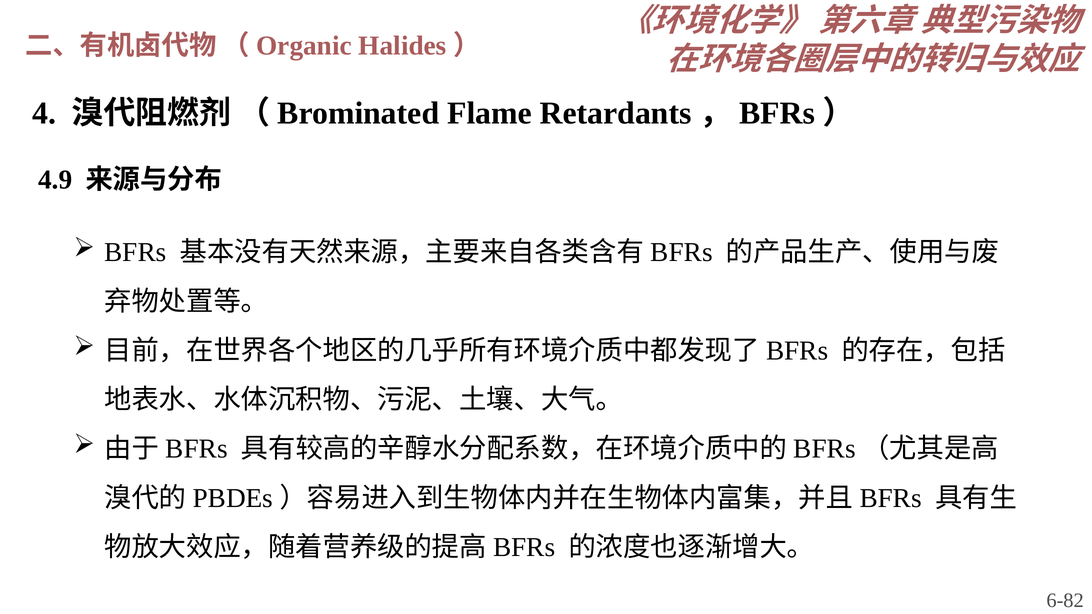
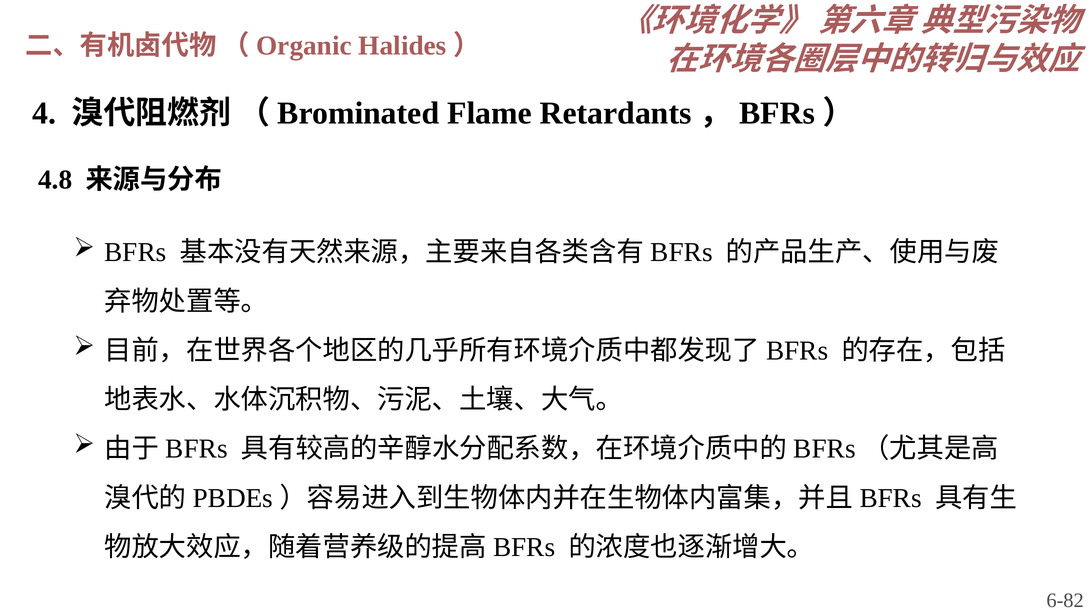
4.9: 4.9 -> 4.8 (55, 180)
